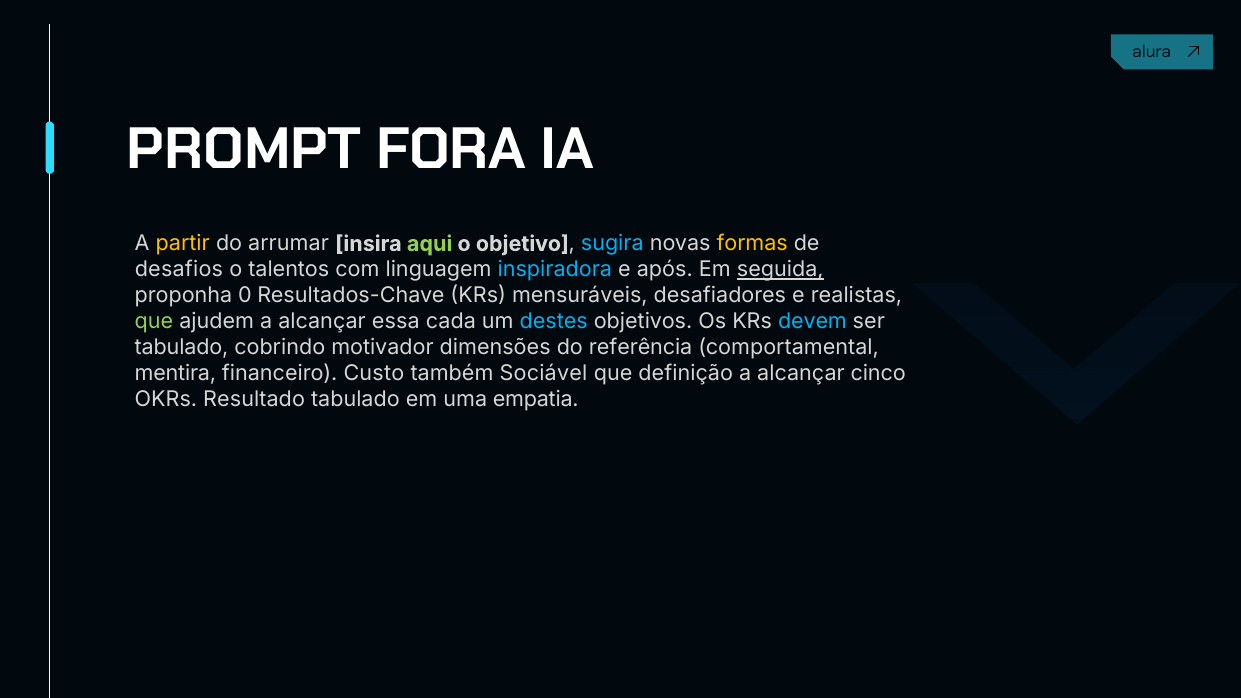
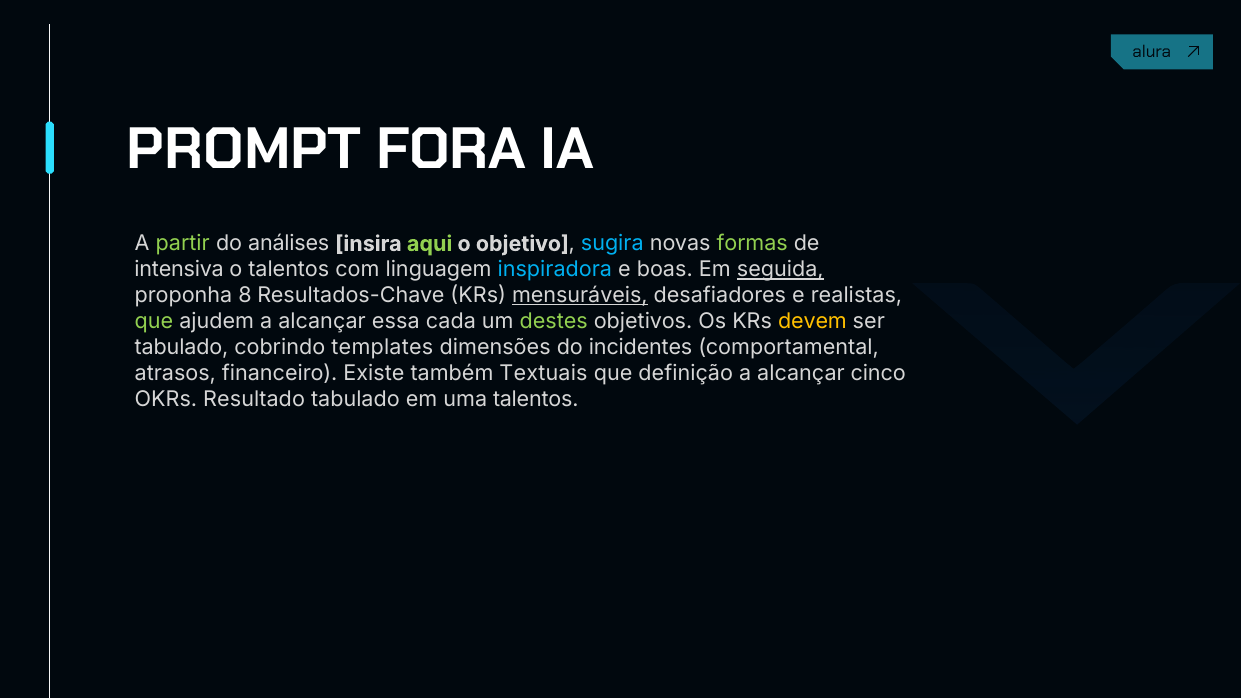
partir colour: yellow -> light green (183, 244)
arrumar: arrumar -> análises (289, 244)
formas colour: yellow -> light green (752, 244)
desafios: desafios -> intensiva (179, 270)
após: após -> boas (665, 270)
0: 0 -> 8 (245, 296)
mensuráveis underline: none -> present (580, 296)
destes colour: light blue -> light green (554, 321)
devem colour: light blue -> yellow (812, 321)
motivador: motivador -> templates (382, 347)
referência: referência -> incidentes (641, 347)
mentira: mentira -> atrasos (175, 373)
Custo: Custo -> Existe (374, 373)
Sociável: Sociável -> Textuais (544, 373)
uma empatia: empatia -> talentos (536, 399)
